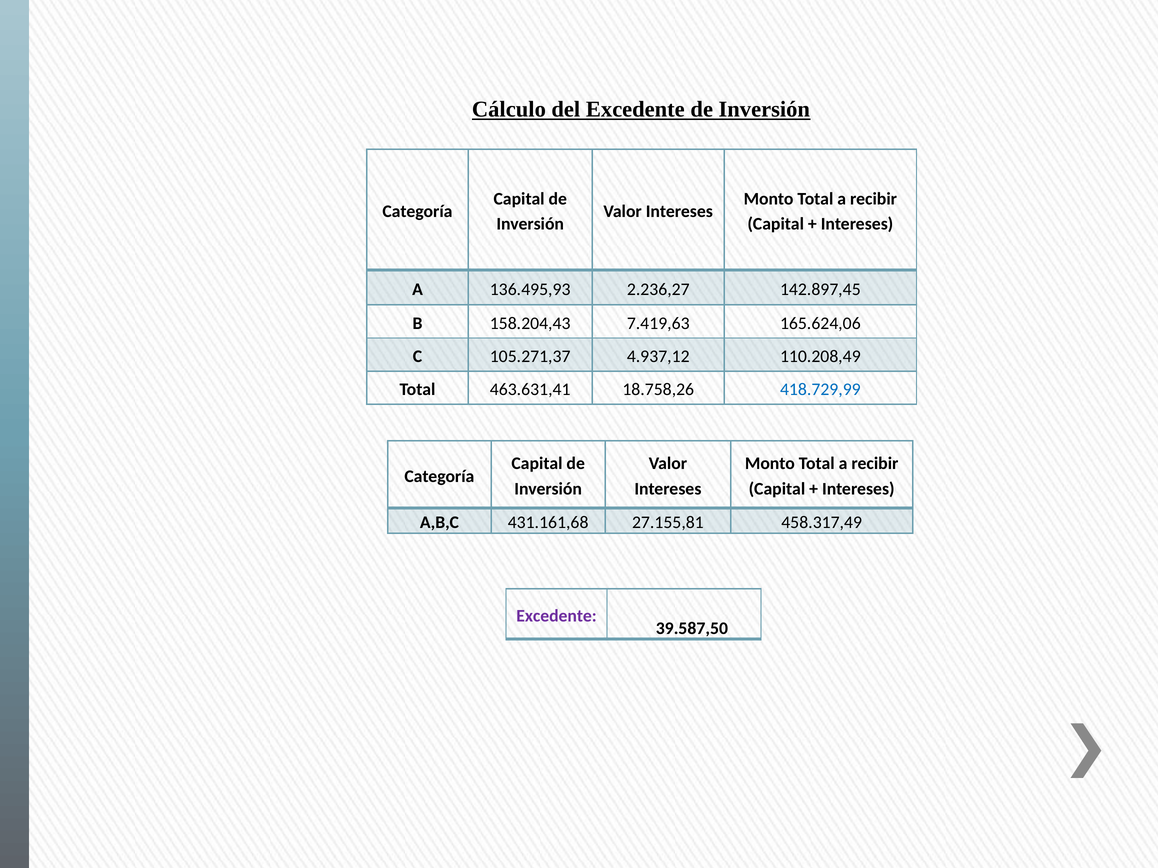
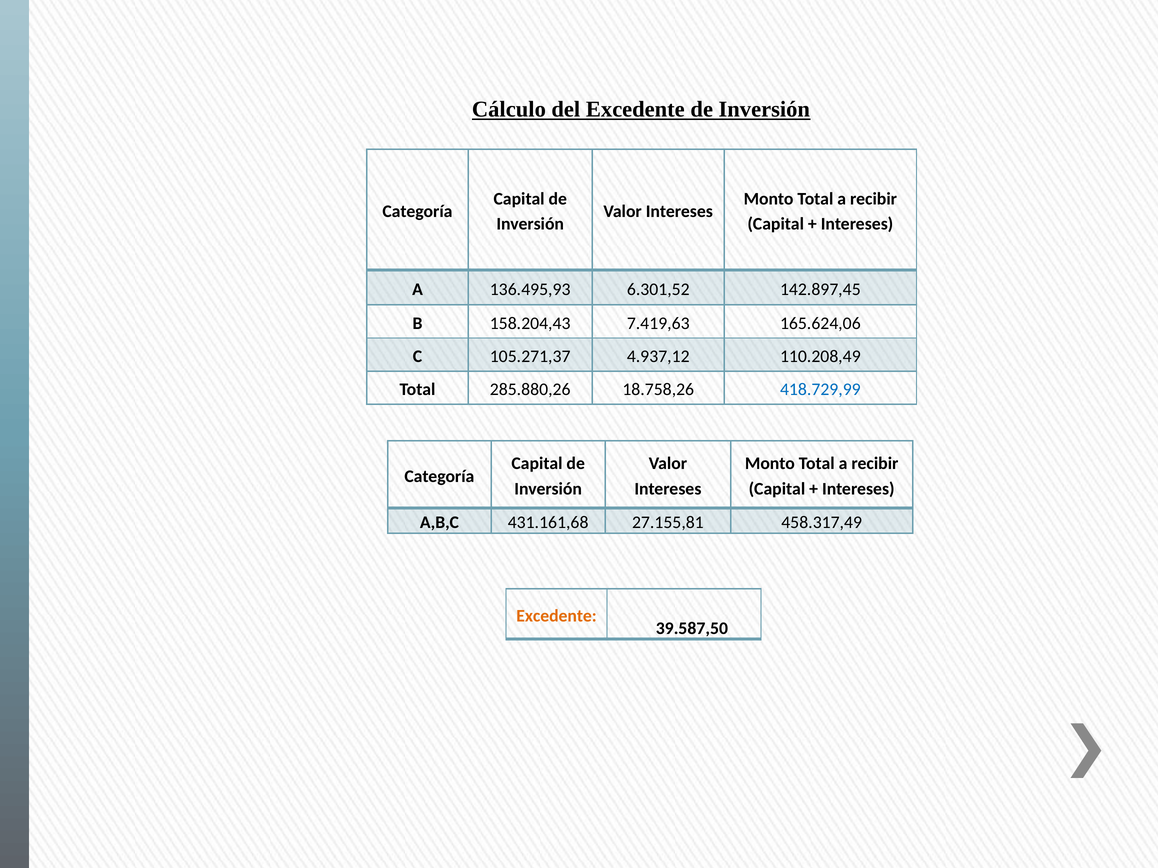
2.236,27: 2.236,27 -> 6.301,52 (658, 289)
463.631,41: 463.631,41 -> 285.880,26 (530, 390)
Excedente colour: purple -> orange (557, 616)
